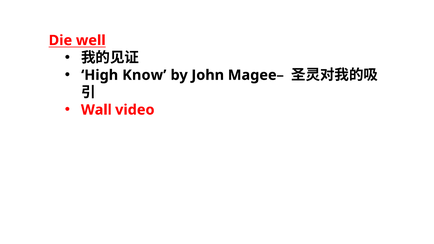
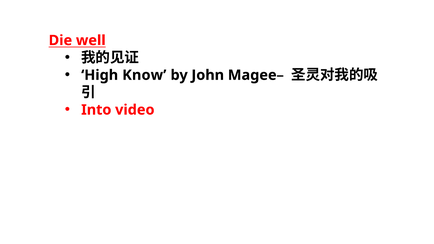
Wall: Wall -> Into (96, 110)
